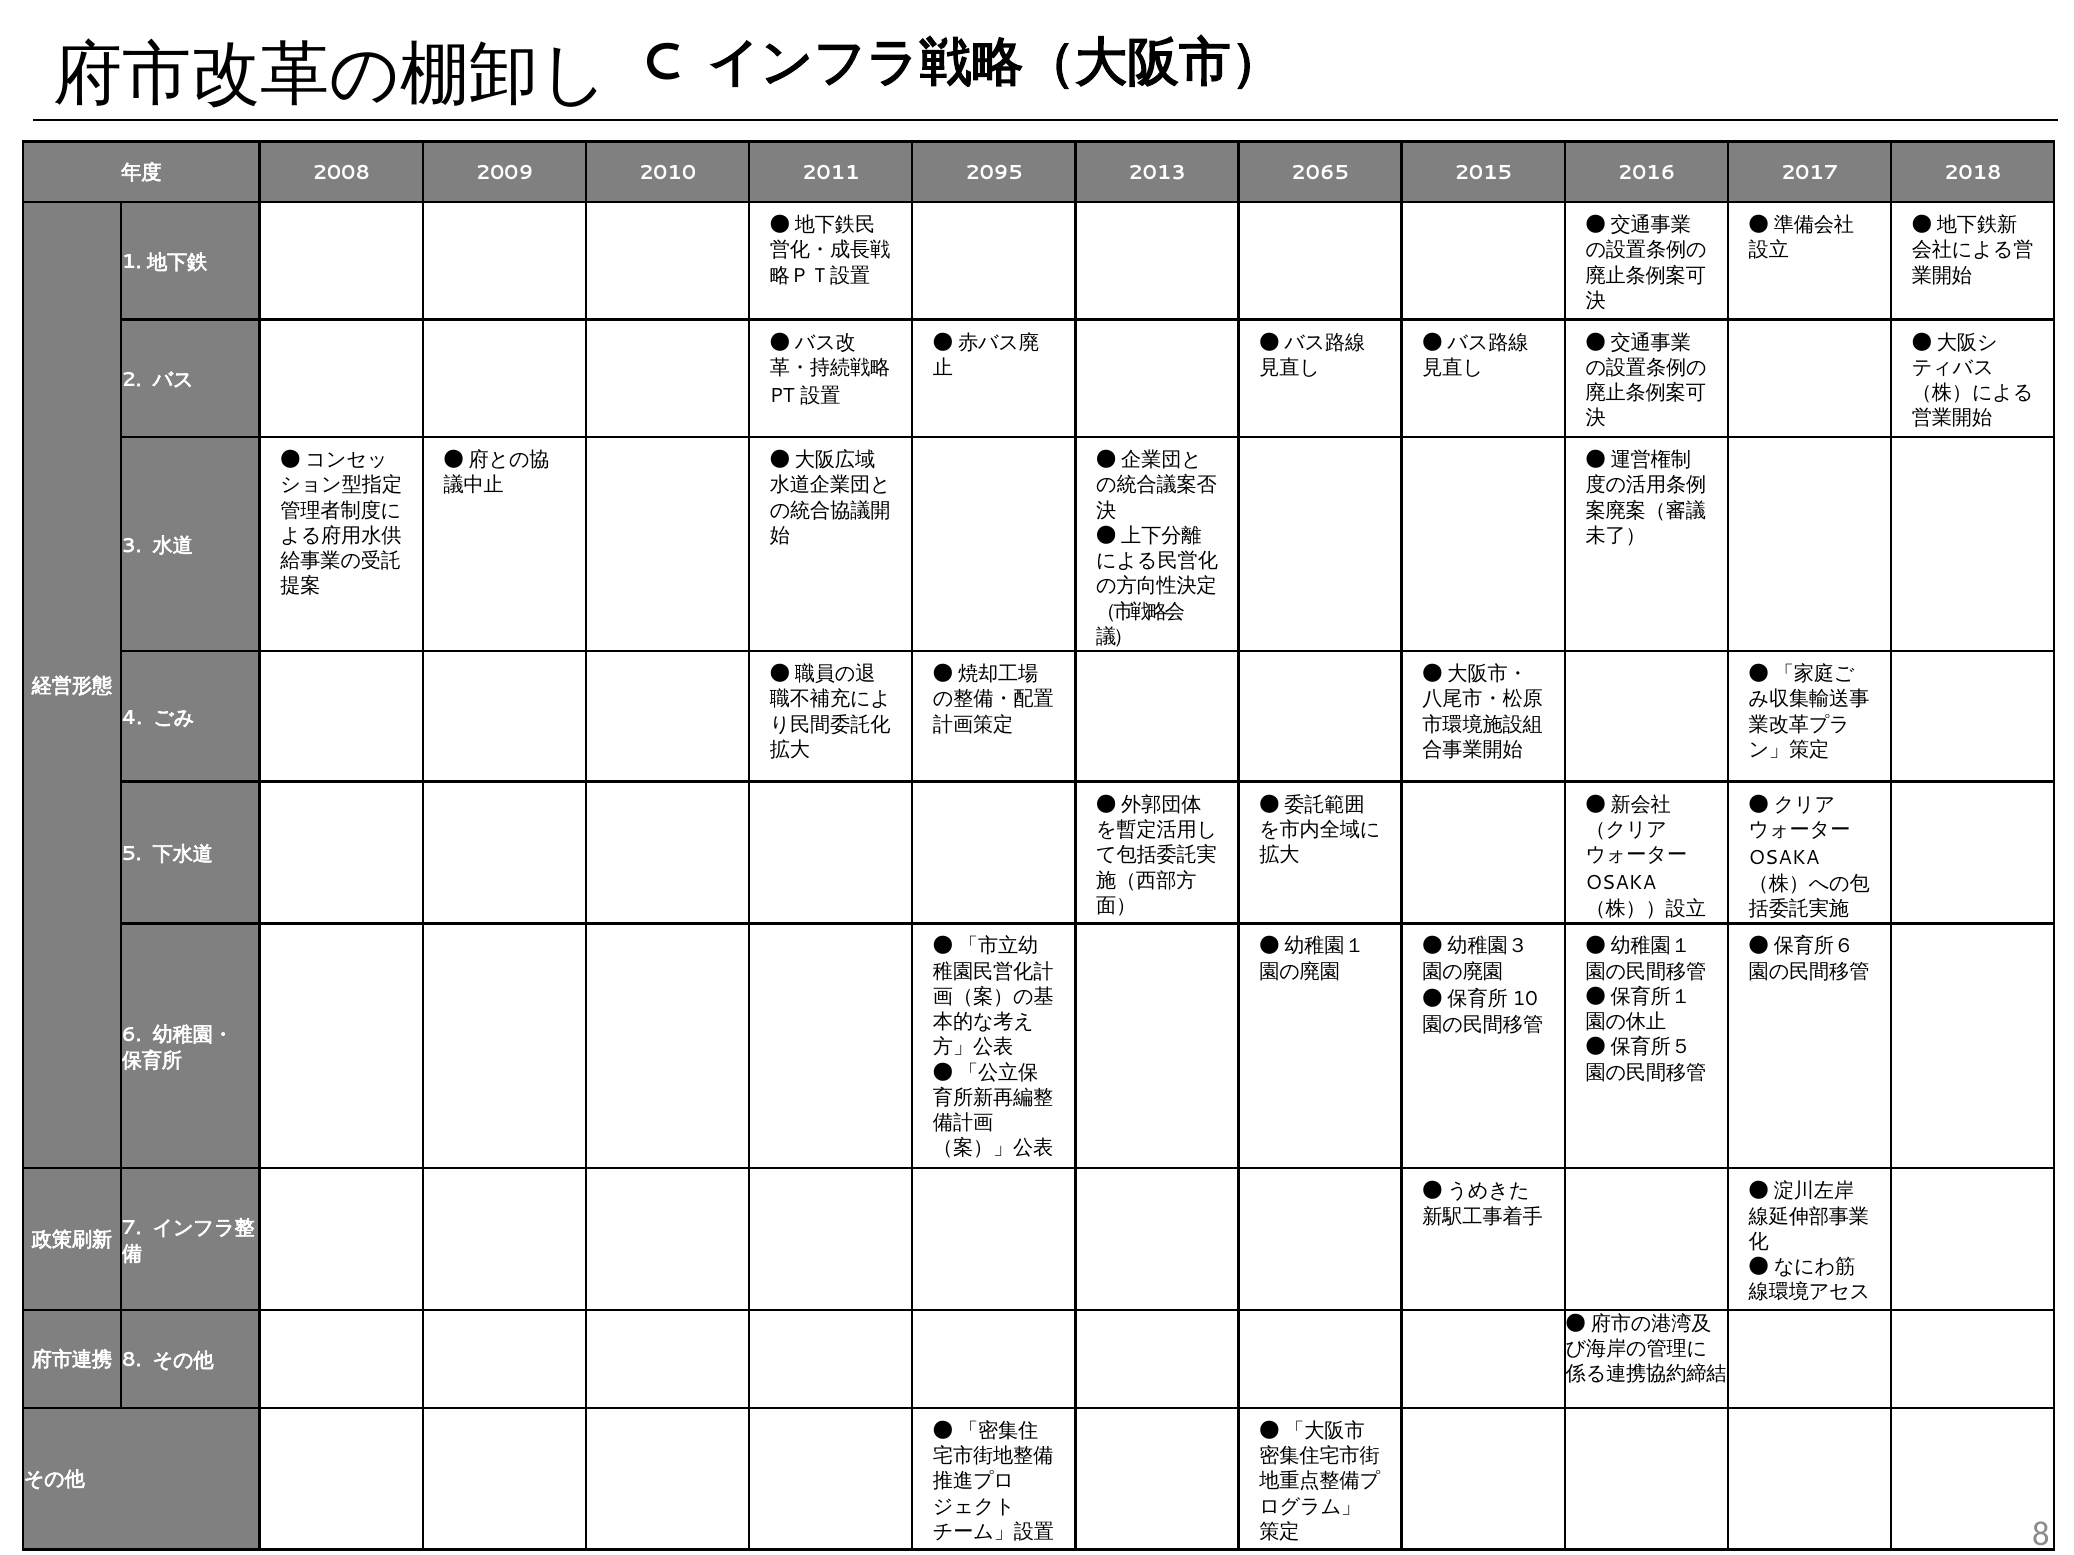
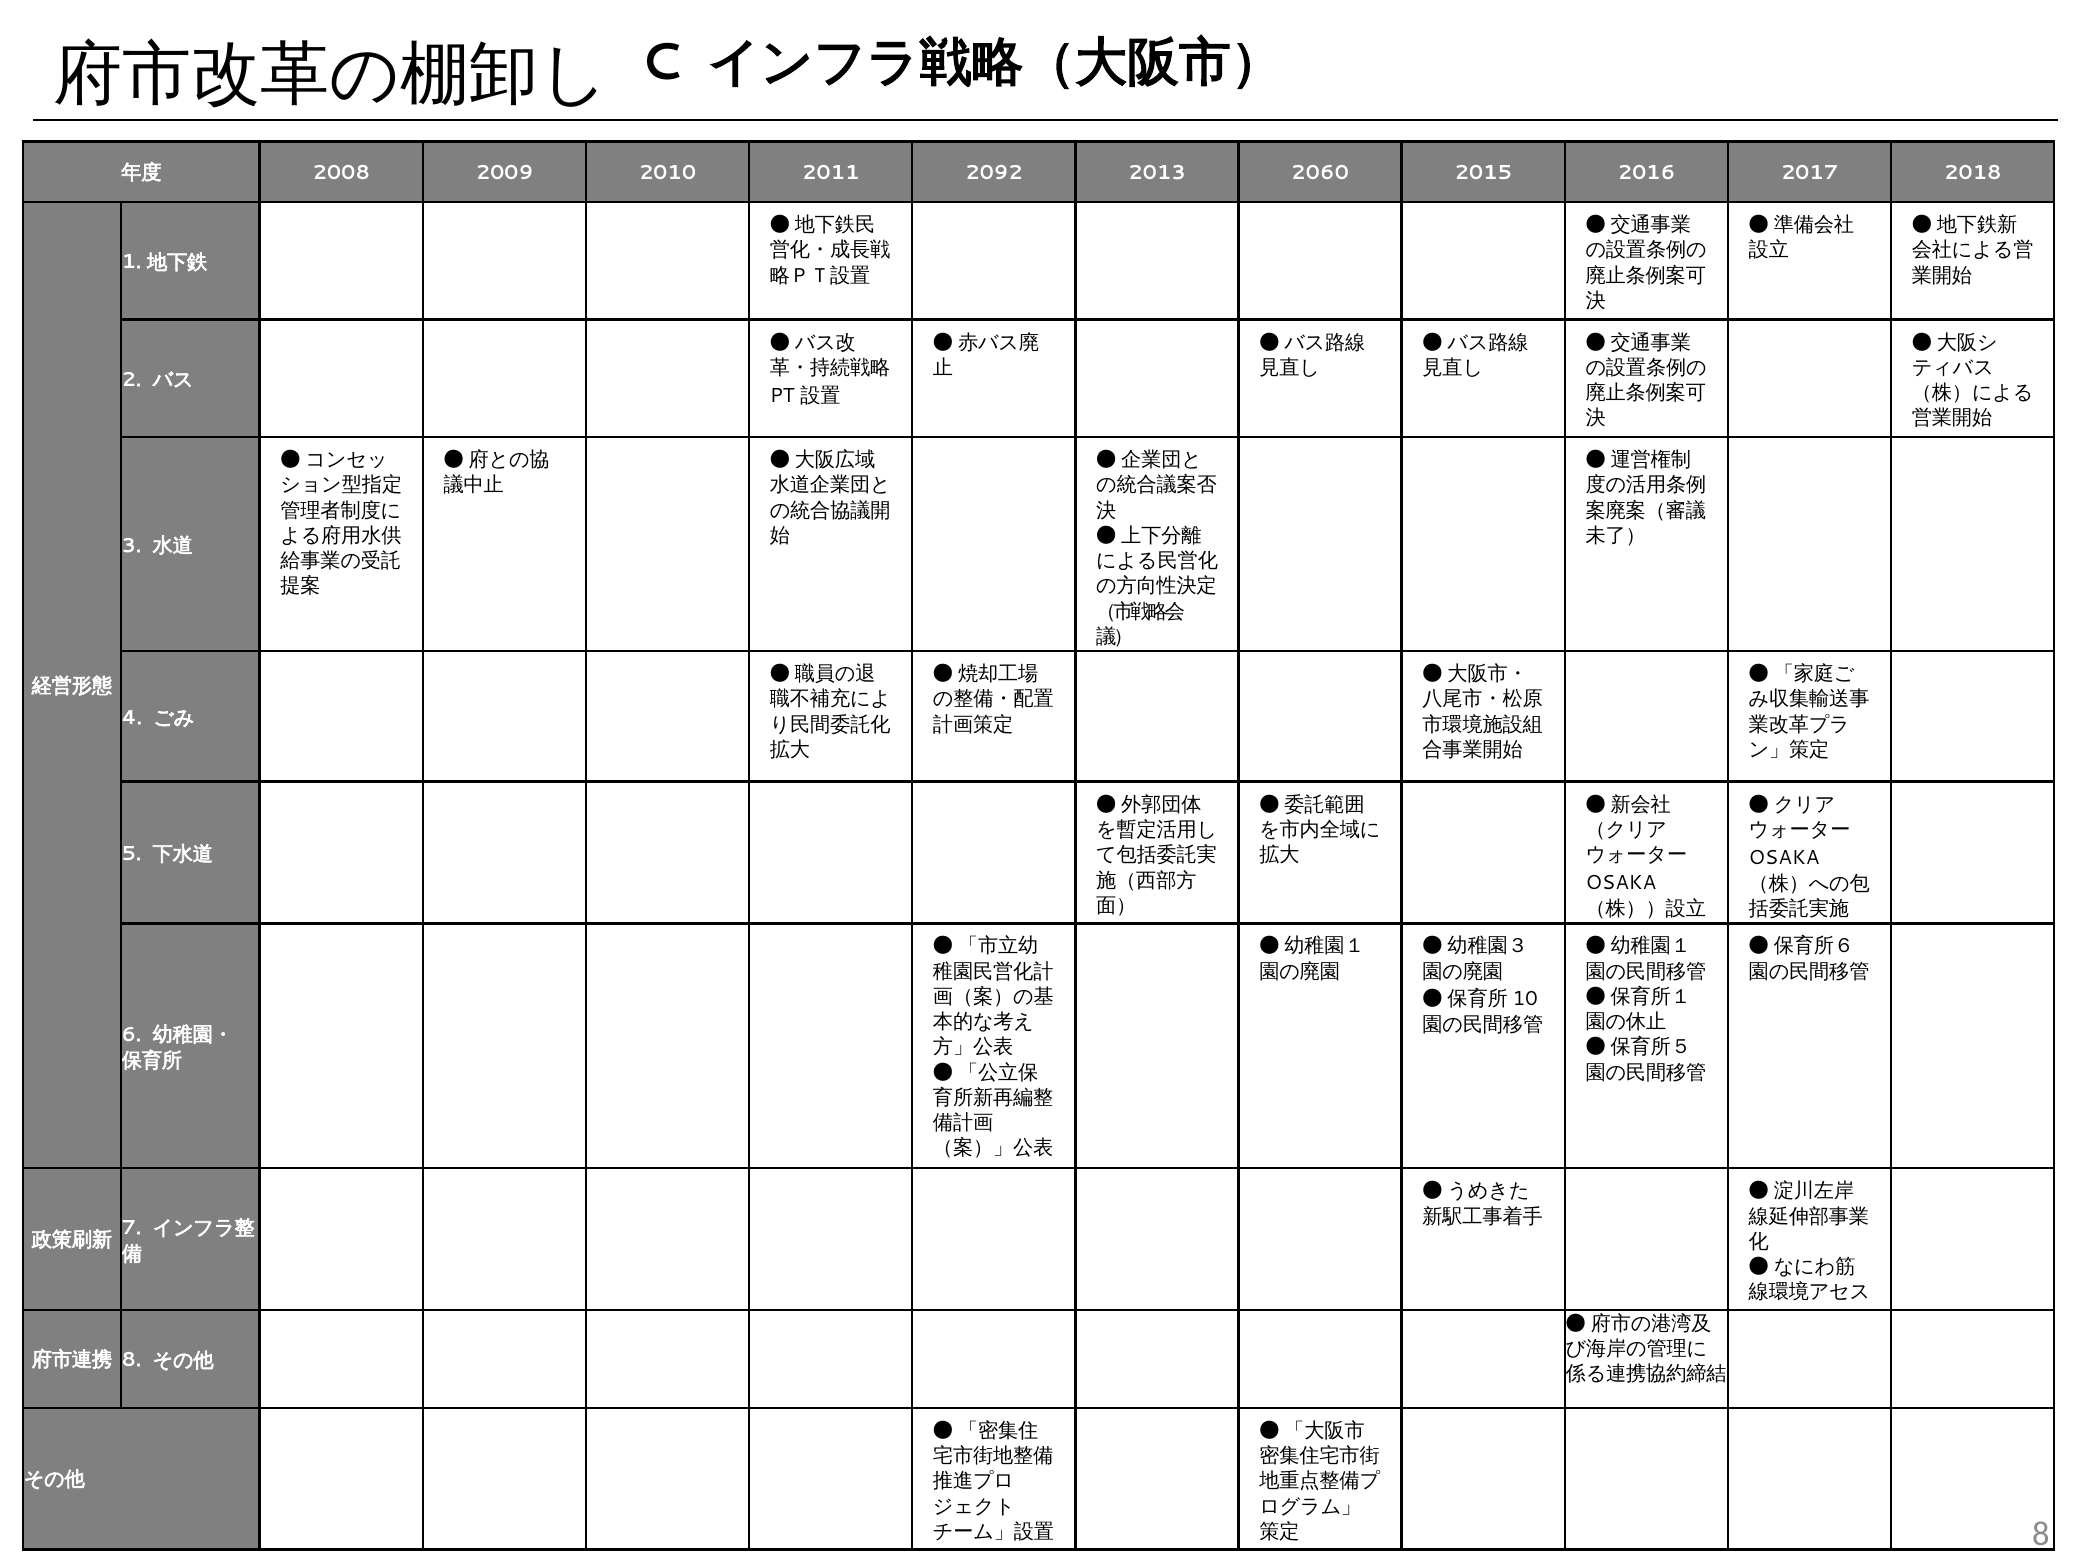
2095: 2095 -> 2092 (994, 173)
2065: 2065 -> 2060 (1320, 173)
